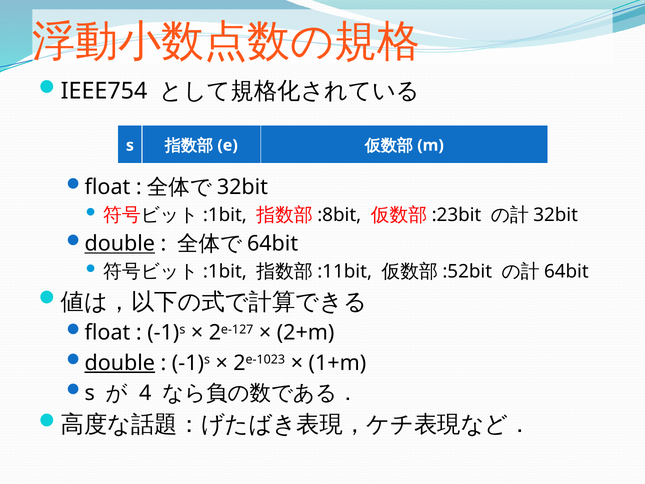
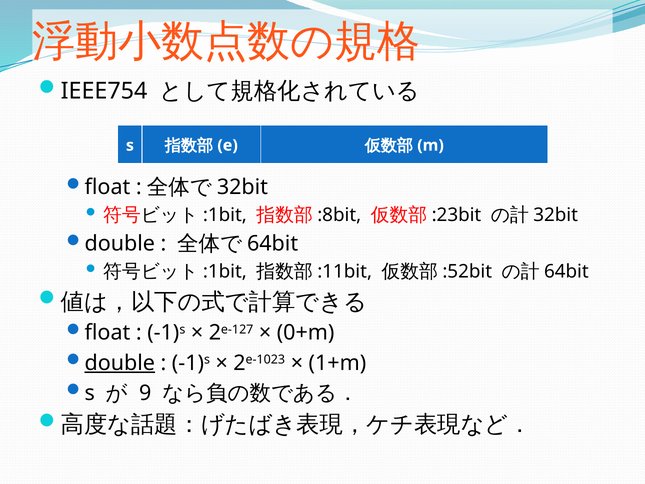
double underline: present -> none (120, 244)
2+m: 2+m -> 0+m (306, 333)
4: 4 -> 9 (145, 393)
